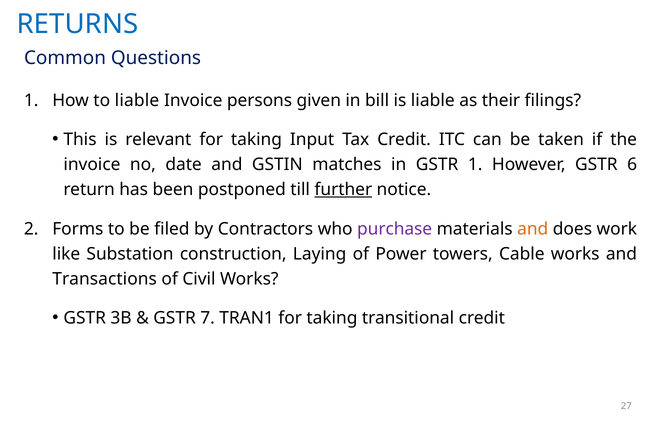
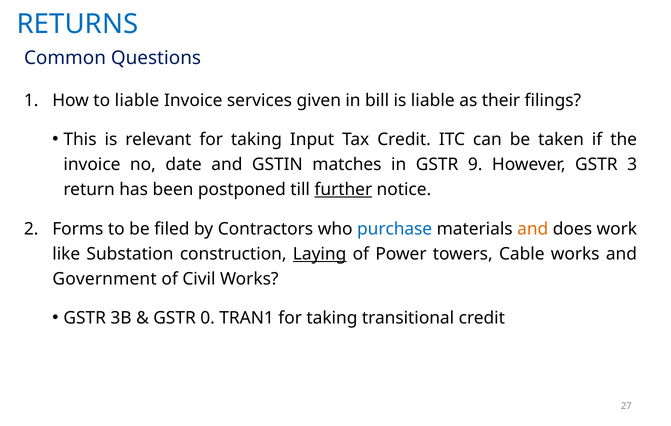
persons: persons -> services (259, 101)
GSTR 1: 1 -> 9 (475, 165)
6: 6 -> 3 (632, 165)
purchase colour: purple -> blue (395, 229)
Laying underline: none -> present (320, 254)
Transactions: Transactions -> Government (105, 279)
7: 7 -> 0 (208, 318)
